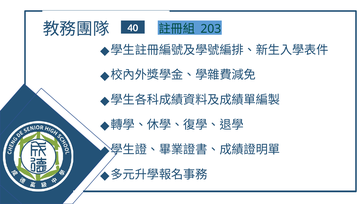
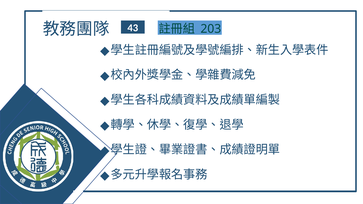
40: 40 -> 43 (133, 28)
